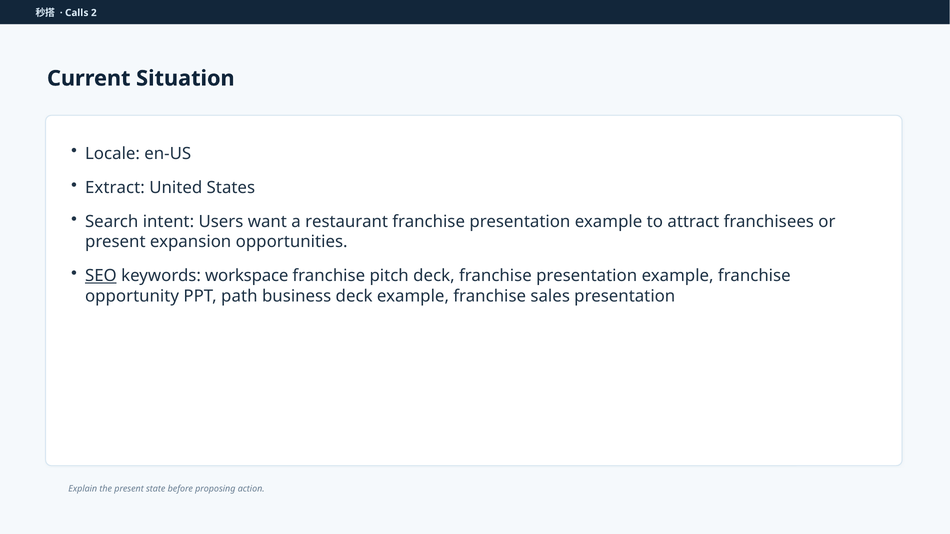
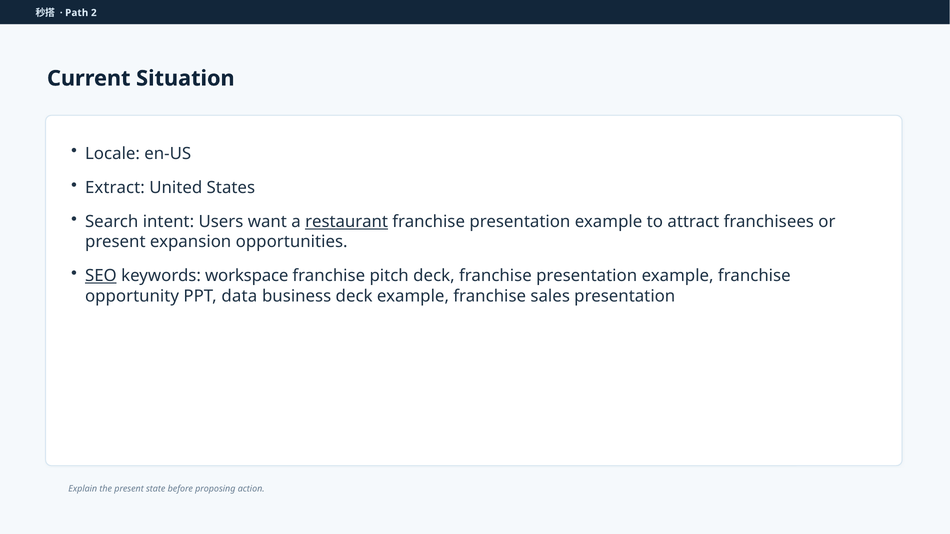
Calls: Calls -> Path (77, 13)
restaurant underline: none -> present (347, 222)
path: path -> data (239, 296)
